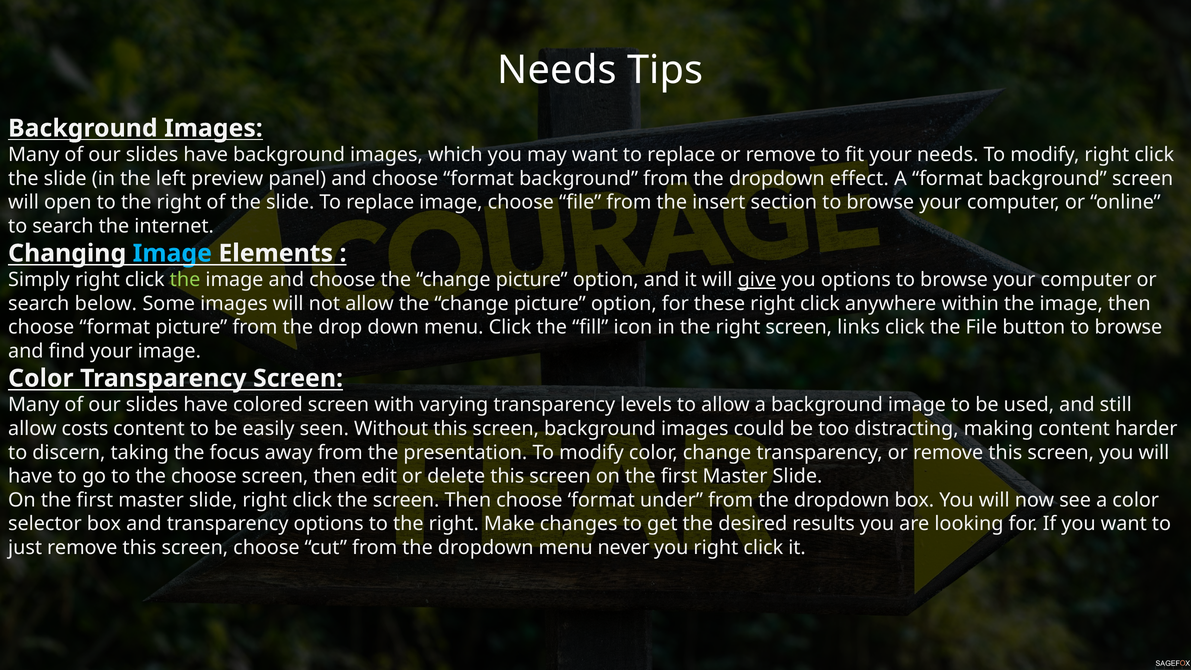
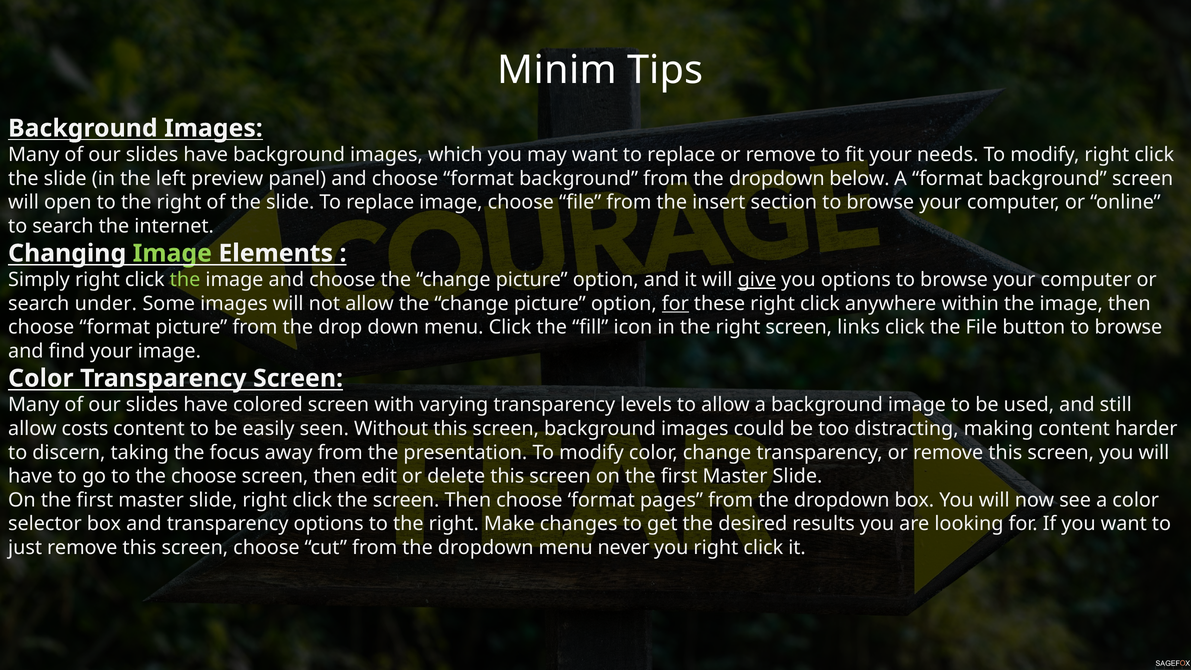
Needs: Needs -> Minim (557, 70)
effect: effect -> below (859, 179)
Image colour: light blue -> light green (172, 253)
below: below -> under (106, 304)
for underline: none -> present (675, 304)
under: under -> pages (672, 500)
